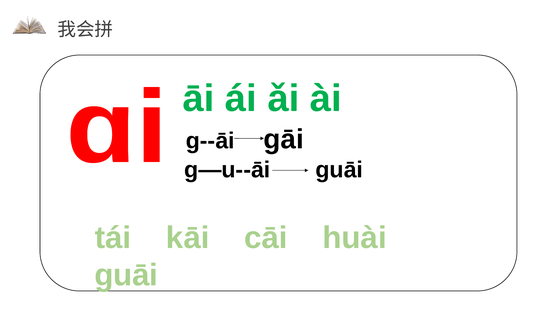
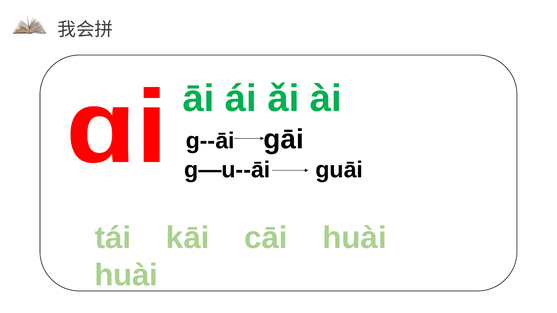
guāi: guāi -> huài (126, 276)
